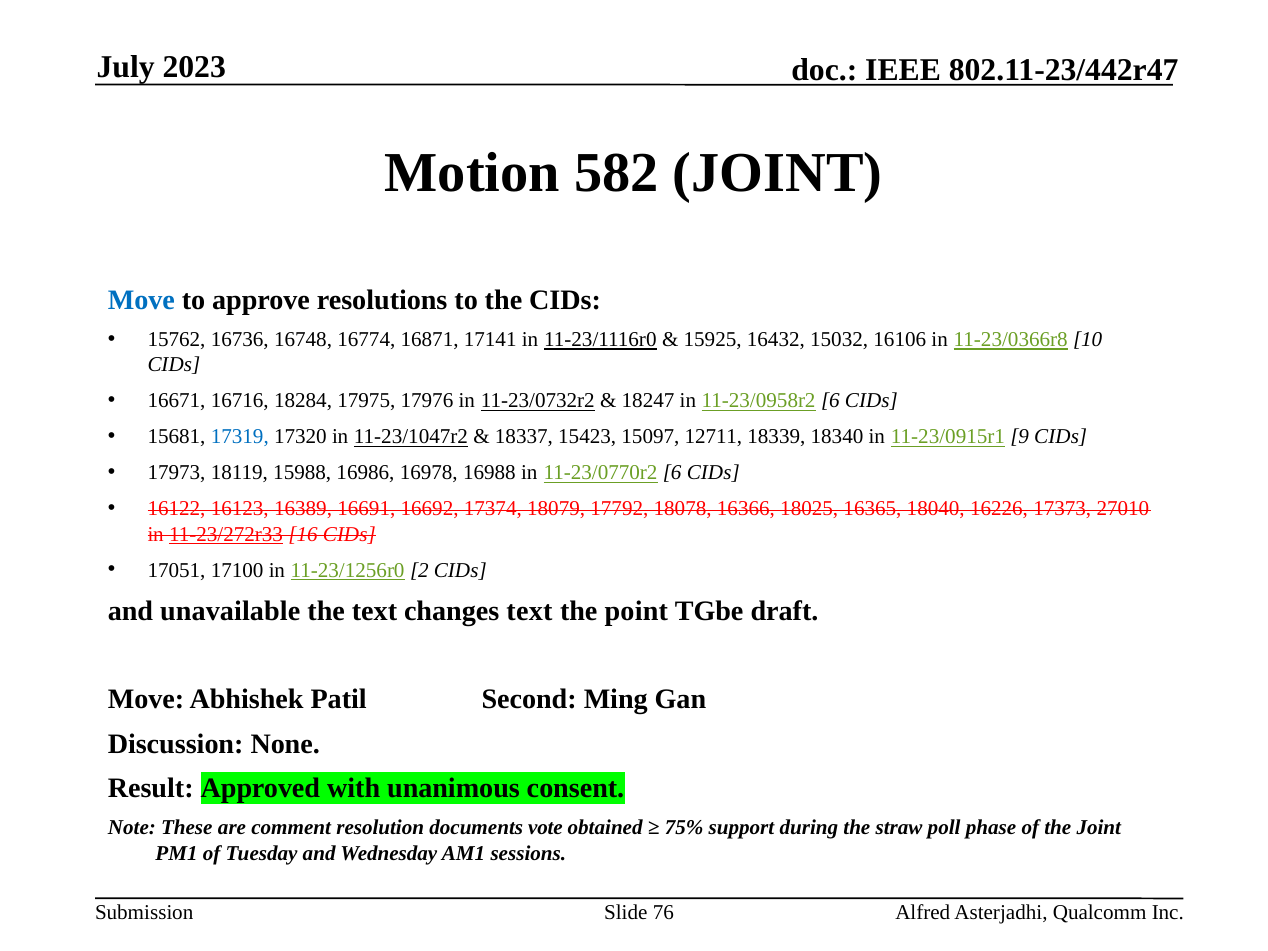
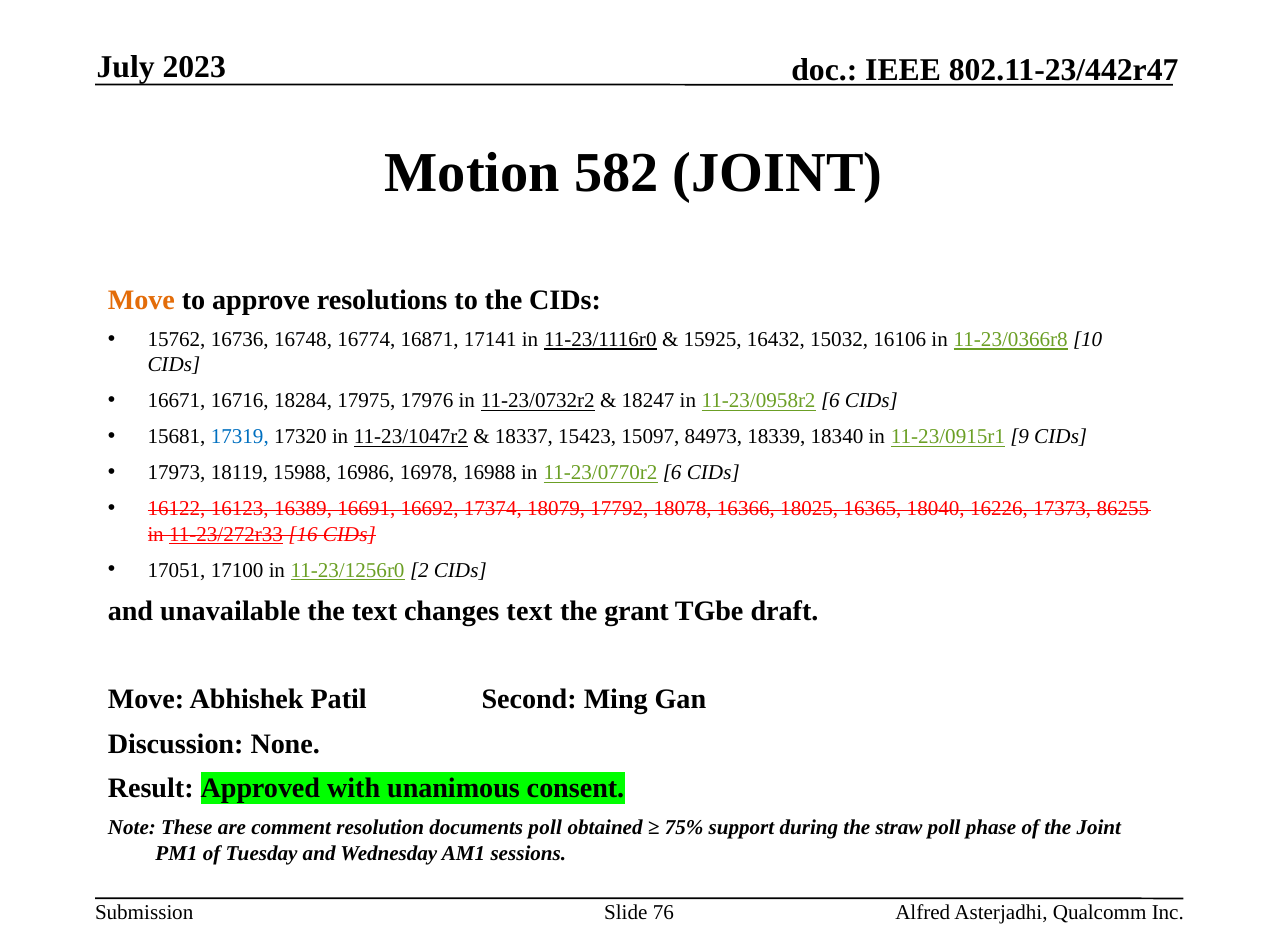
Move colour: blue -> orange (141, 300)
12711: 12711 -> 84973 (713, 437)
27010: 27010 -> 86255 (1123, 509)
point: point -> grant (637, 611)
documents vote: vote -> poll (545, 828)
